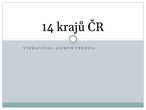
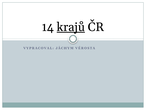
krajů underline: none -> present (71, 27)
